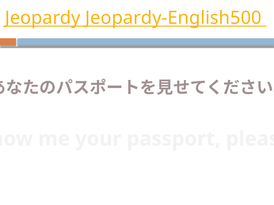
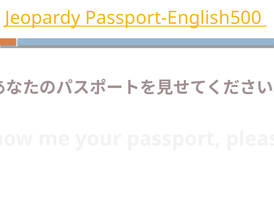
Jeopardy-English500: Jeopardy-English500 -> Passport-English500 (173, 18)
